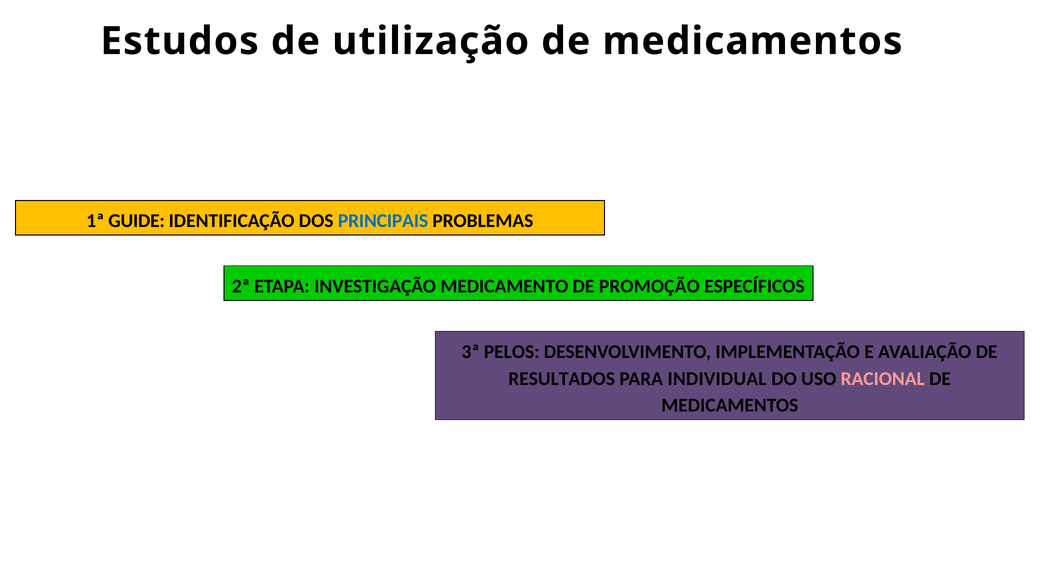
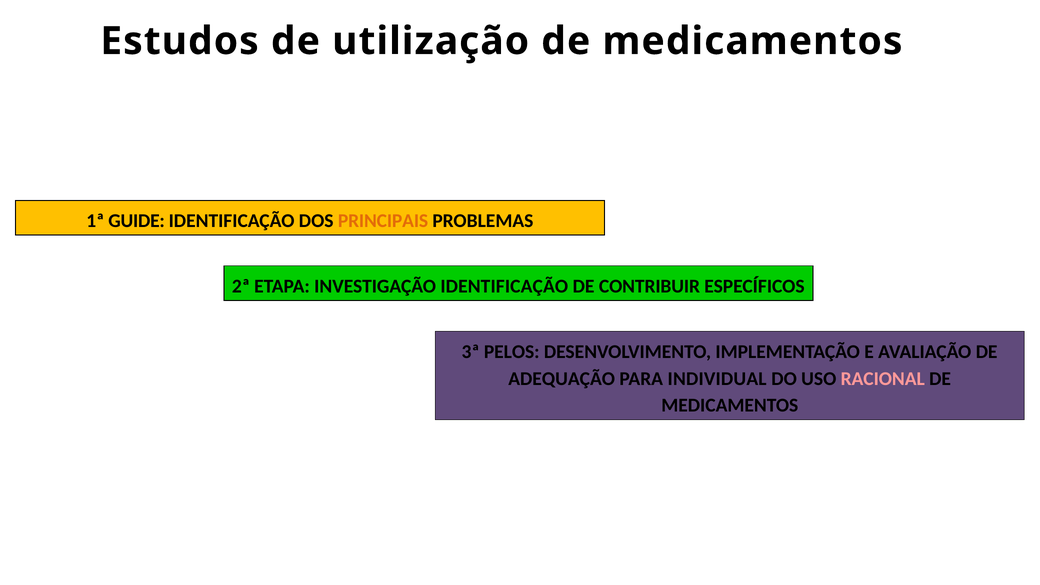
PRINCIPAIS colour: blue -> orange (383, 221)
INVESTIGAÇÃO MEDICAMENTO: MEDICAMENTO -> IDENTIFICAÇÃO (504, 286)
PROMOÇÃO: PROMOÇÃO -> CONTRIBUIR (649, 286)
RESULTADOS: RESULTADOS -> ADEQUAÇÃO (562, 379)
